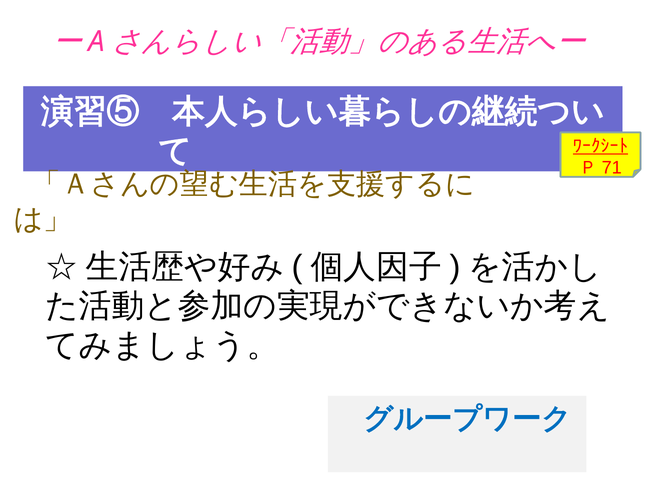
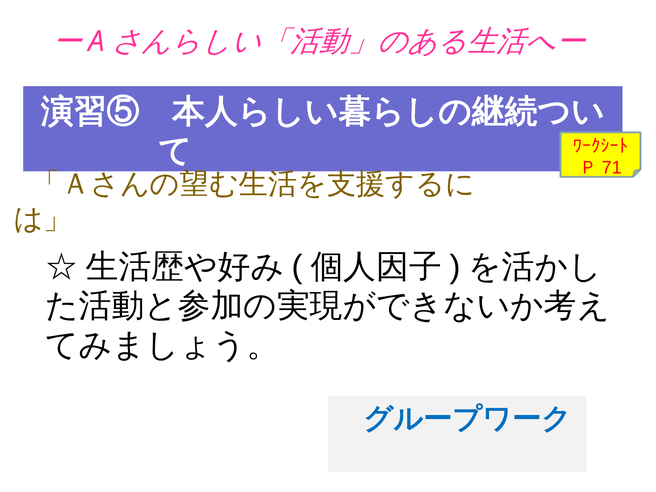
ﾜｰｸｼｰﾄ underline: present -> none (600, 146)
